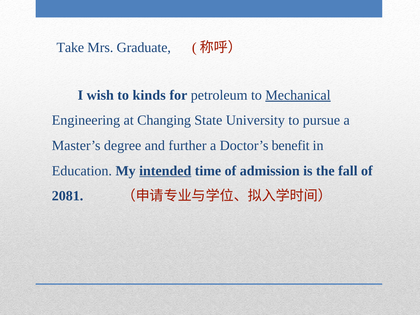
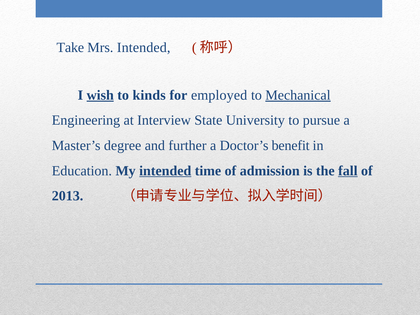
Mrs Graduate: Graduate -> Intended (144, 48)
wish underline: none -> present (100, 95)
petroleum: petroleum -> employed (219, 95)
Changing: Changing -> Interview (164, 120)
fall underline: none -> present (348, 171)
2081: 2081 -> 2013 (68, 196)
